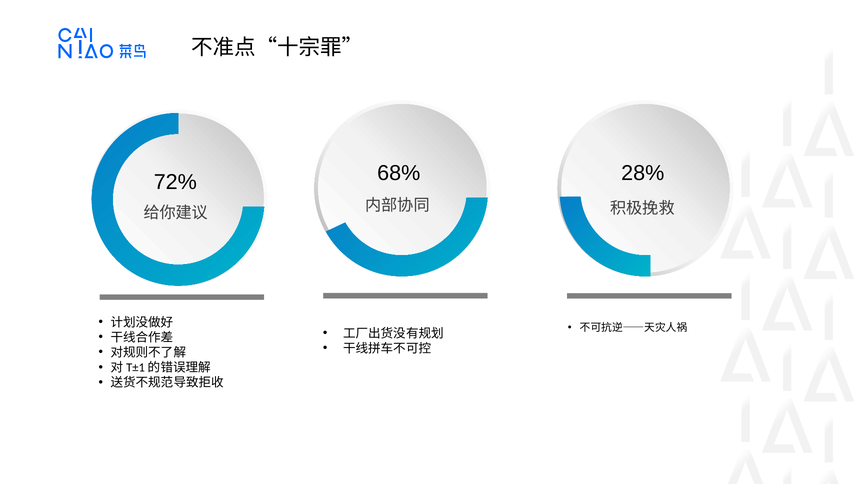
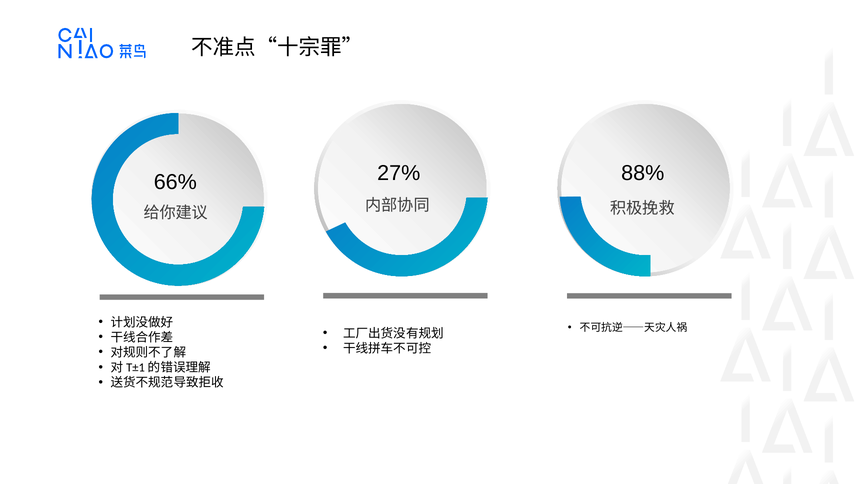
68%: 68% -> 27% (399, 173)
28%: 28% -> 88% (643, 173)
72%: 72% -> 66% (175, 182)
